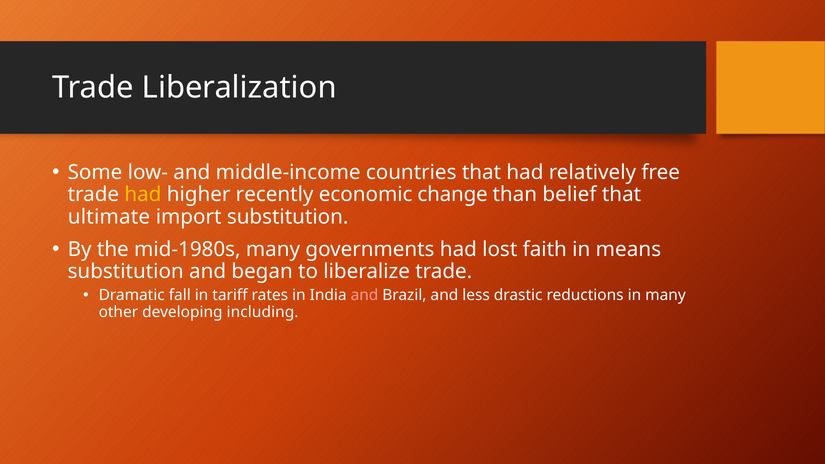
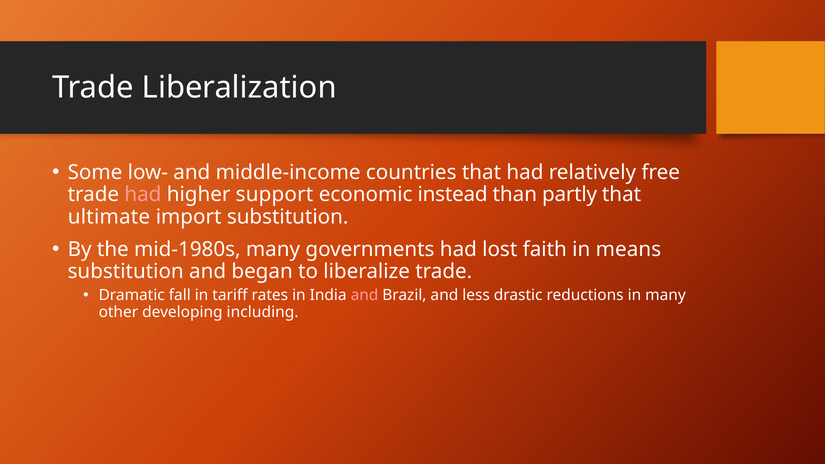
had colour: yellow -> pink (143, 195)
recently: recently -> support (275, 195)
change: change -> instead (453, 195)
belief: belief -> partly (570, 195)
